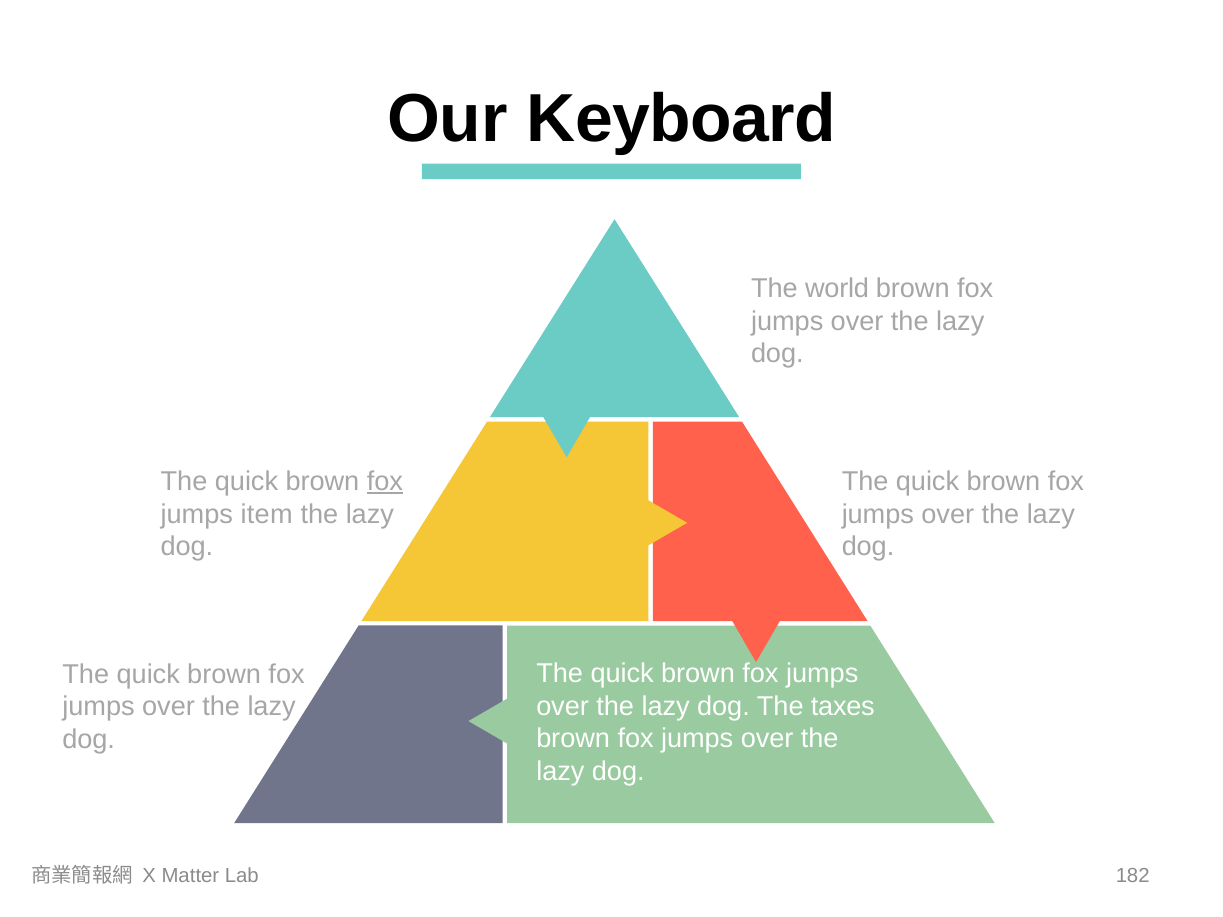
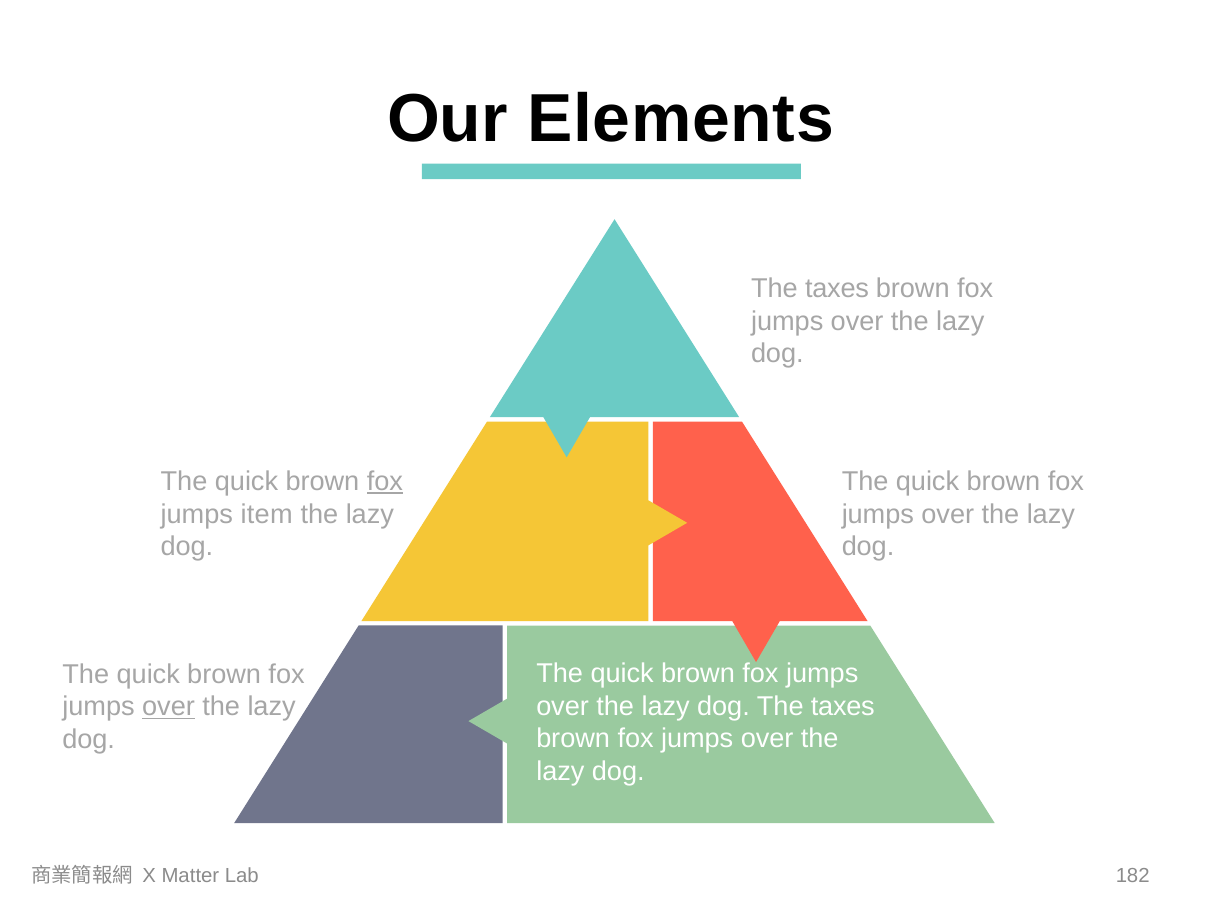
Keyboard: Keyboard -> Elements (681, 119)
world: world -> taxes (837, 289)
over underline: none -> present (168, 707)
